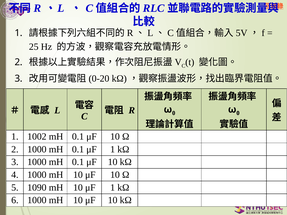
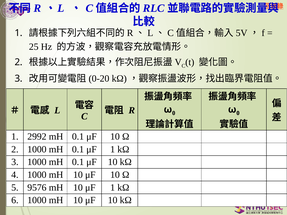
1002: 1002 -> 2992 (37, 137)
1090: 1090 -> 9576 (37, 188)
